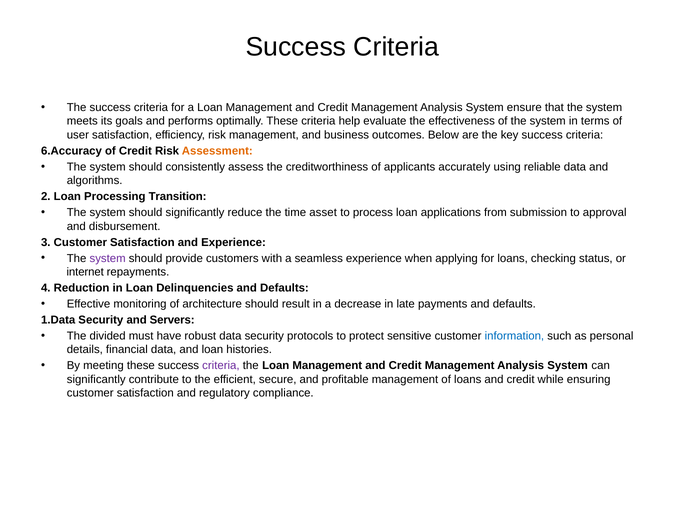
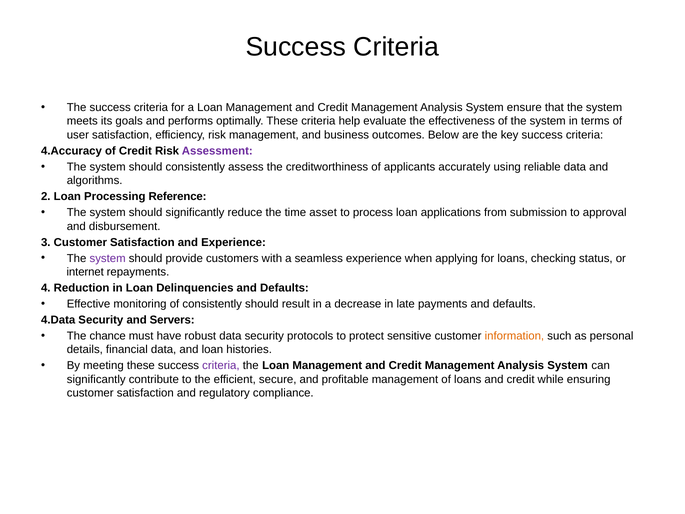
6.Accuracy: 6.Accuracy -> 4.Accuracy (72, 151)
Assessment colour: orange -> purple (217, 151)
Transition: Transition -> Reference (178, 196)
of architecture: architecture -> consistently (212, 304)
1.Data: 1.Data -> 4.Data (58, 320)
divided: divided -> chance (108, 336)
information colour: blue -> orange (514, 336)
